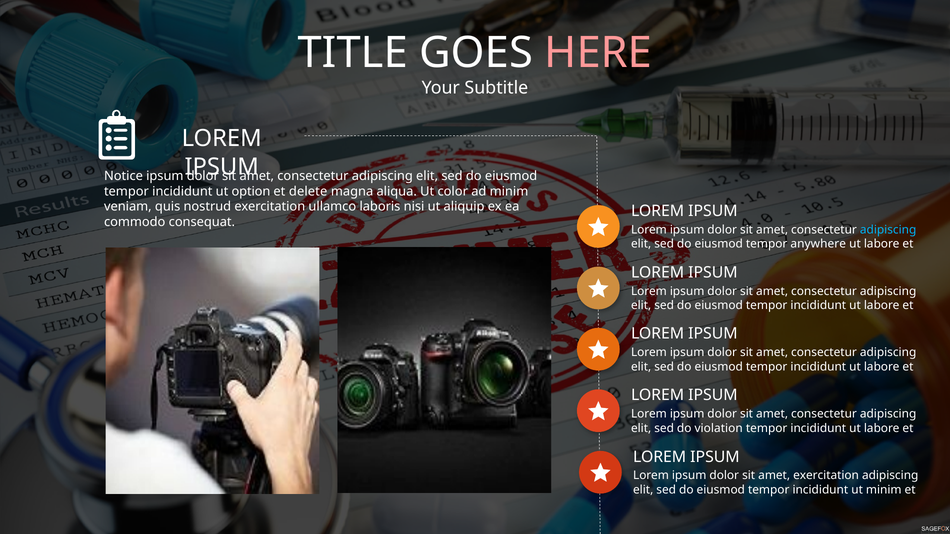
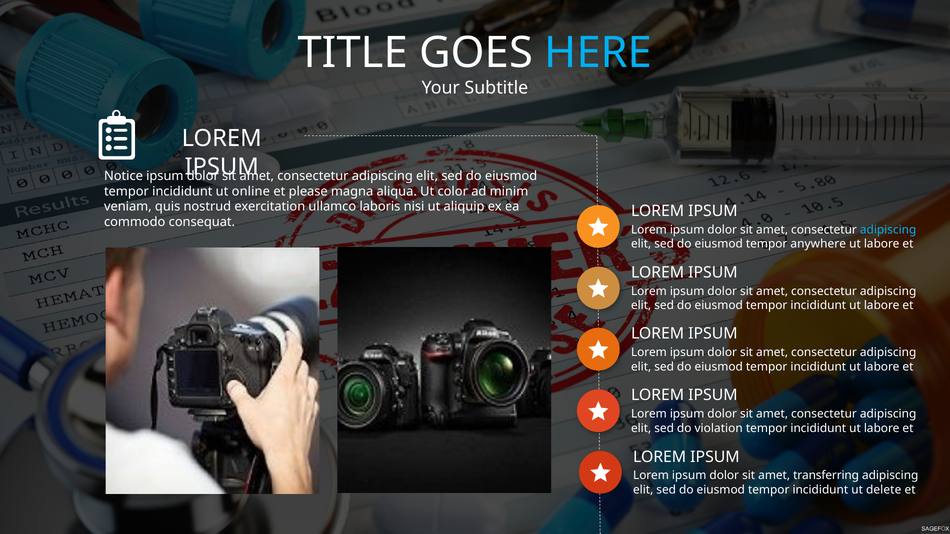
HERE colour: pink -> light blue (598, 53)
option: option -> online (251, 191)
delete: delete -> please (308, 191)
amet exercitation: exercitation -> transferring (826, 476)
ut minim: minim -> delete (884, 490)
